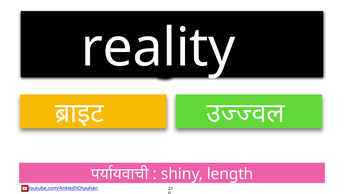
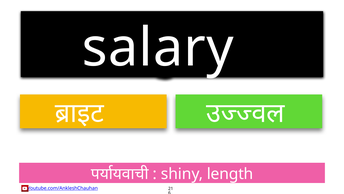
reality: reality -> salary (158, 48)
